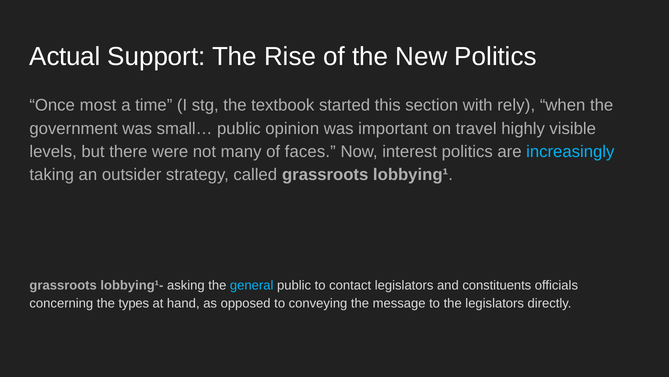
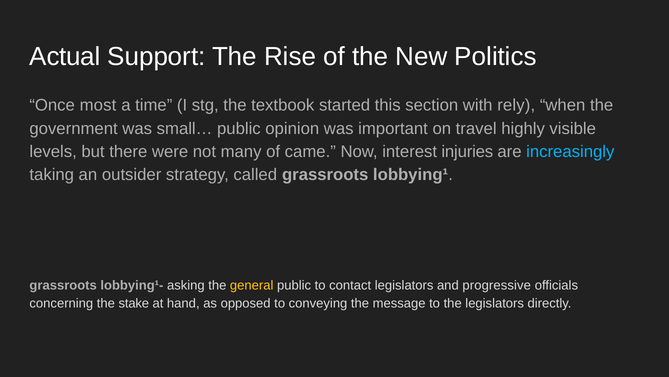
faces: faces -> came (310, 151)
interest politics: politics -> injuries (467, 151)
general colour: light blue -> yellow (252, 285)
constituents: constituents -> progressive (497, 285)
types: types -> stake (134, 303)
